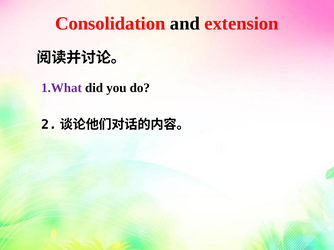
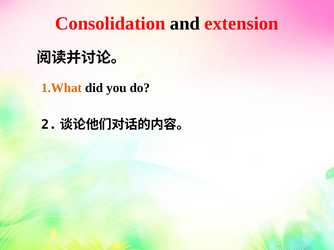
1.What colour: purple -> orange (61, 88)
